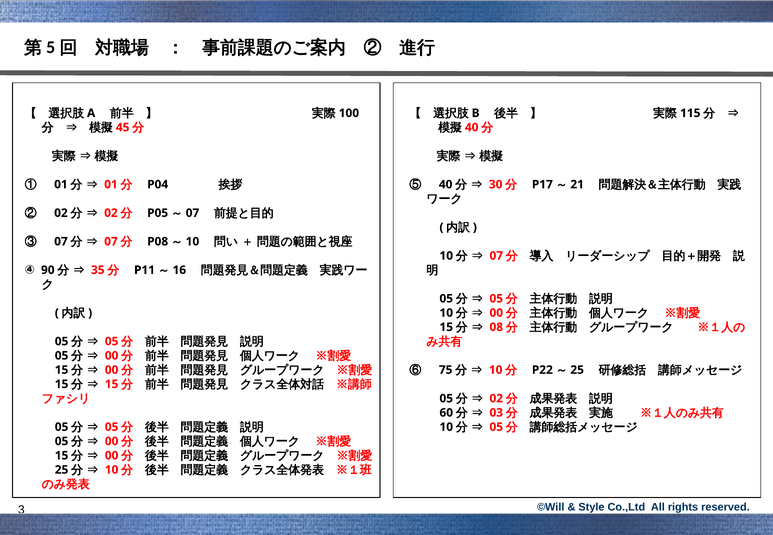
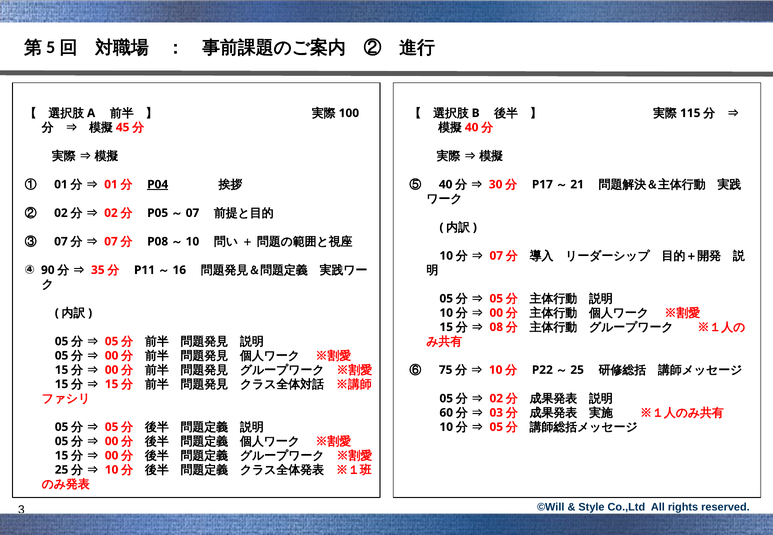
P04 underline: none -> present (158, 184)
